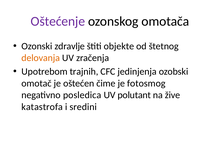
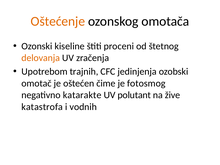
Oštećenje colour: purple -> orange (58, 21)
zdravlje: zdravlje -> kiseline (70, 46)
objekte: objekte -> proceni (119, 46)
posledica: posledica -> katarakte (82, 95)
sredini: sredini -> vodnih (83, 107)
